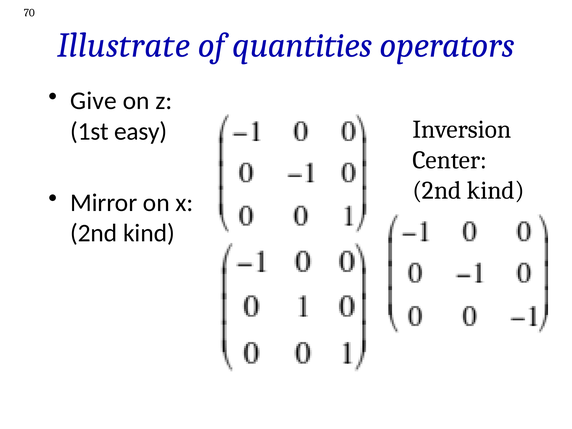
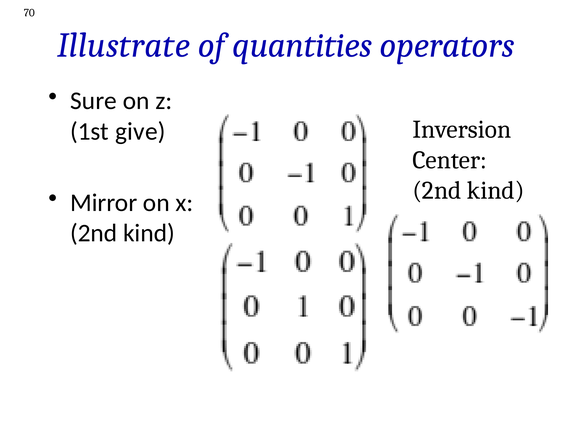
Give: Give -> Sure (94, 101)
easy: easy -> give (140, 131)
